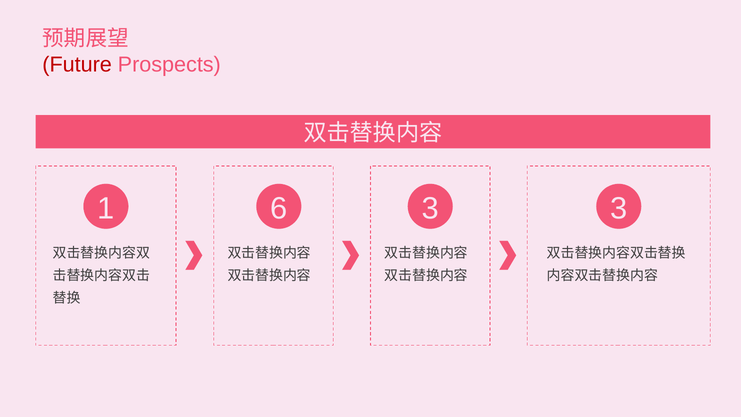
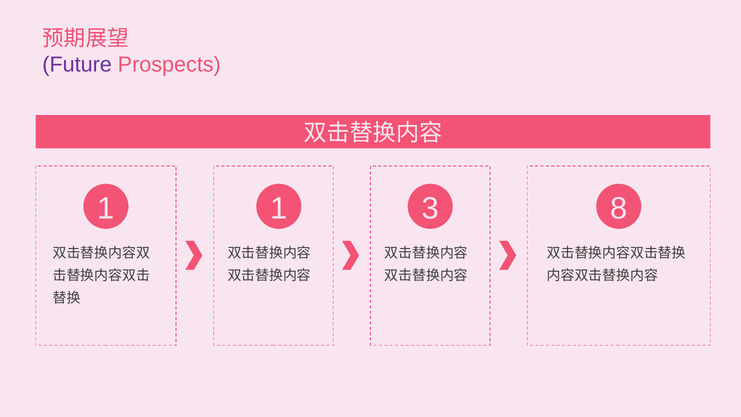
Future colour: red -> purple (77, 64)
1 6: 6 -> 1 (279, 208)
3 3: 3 -> 8 (619, 208)
